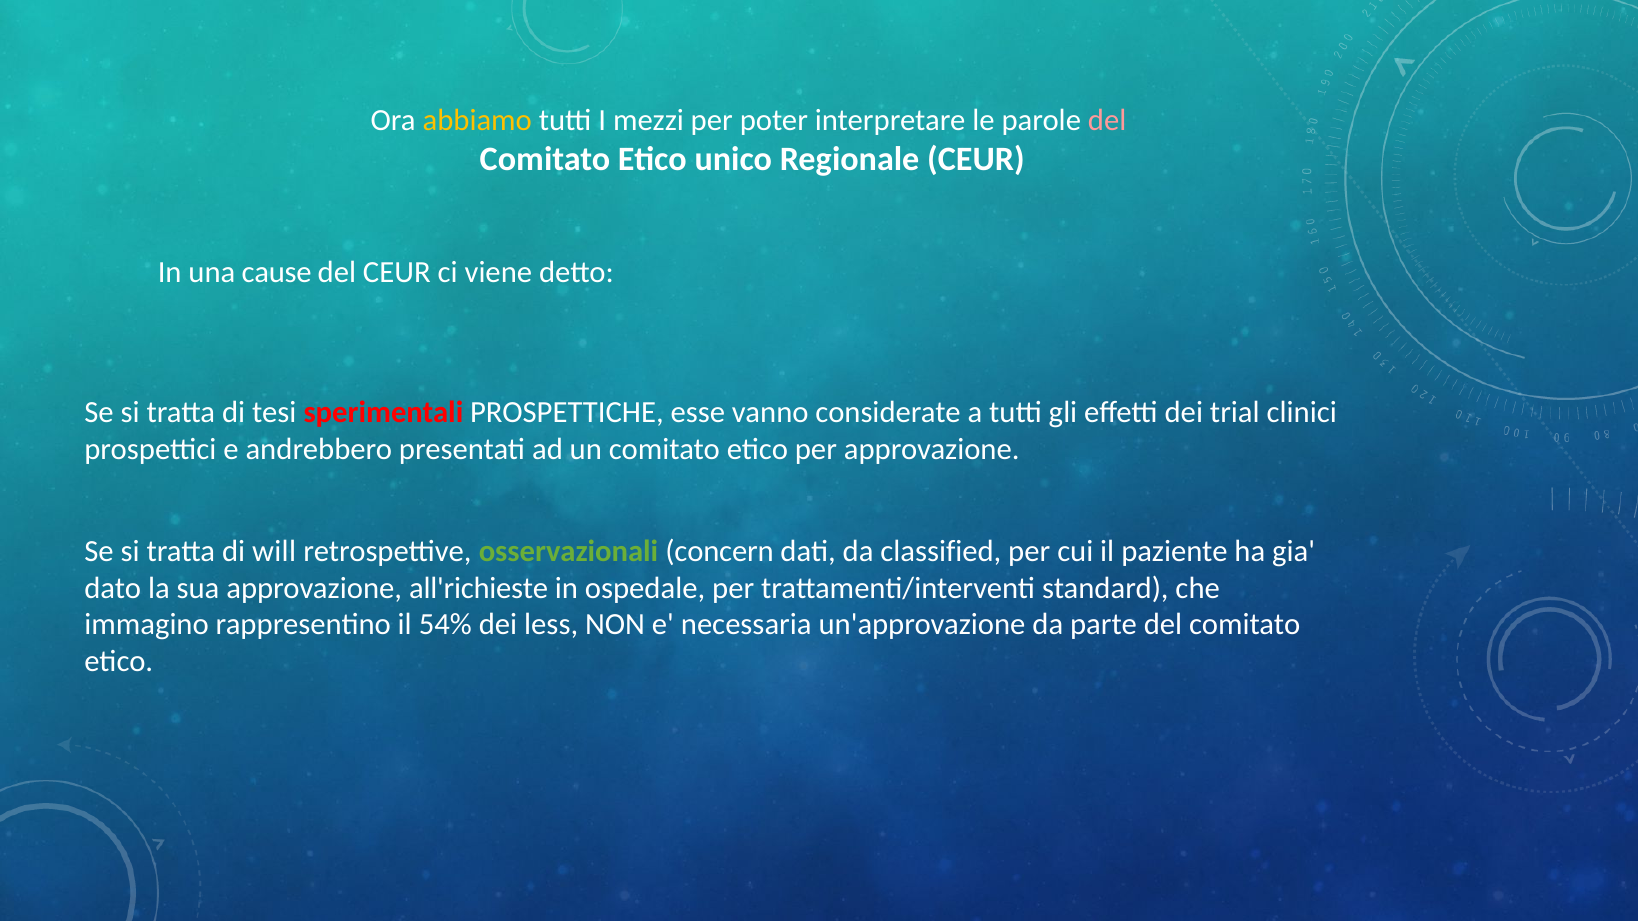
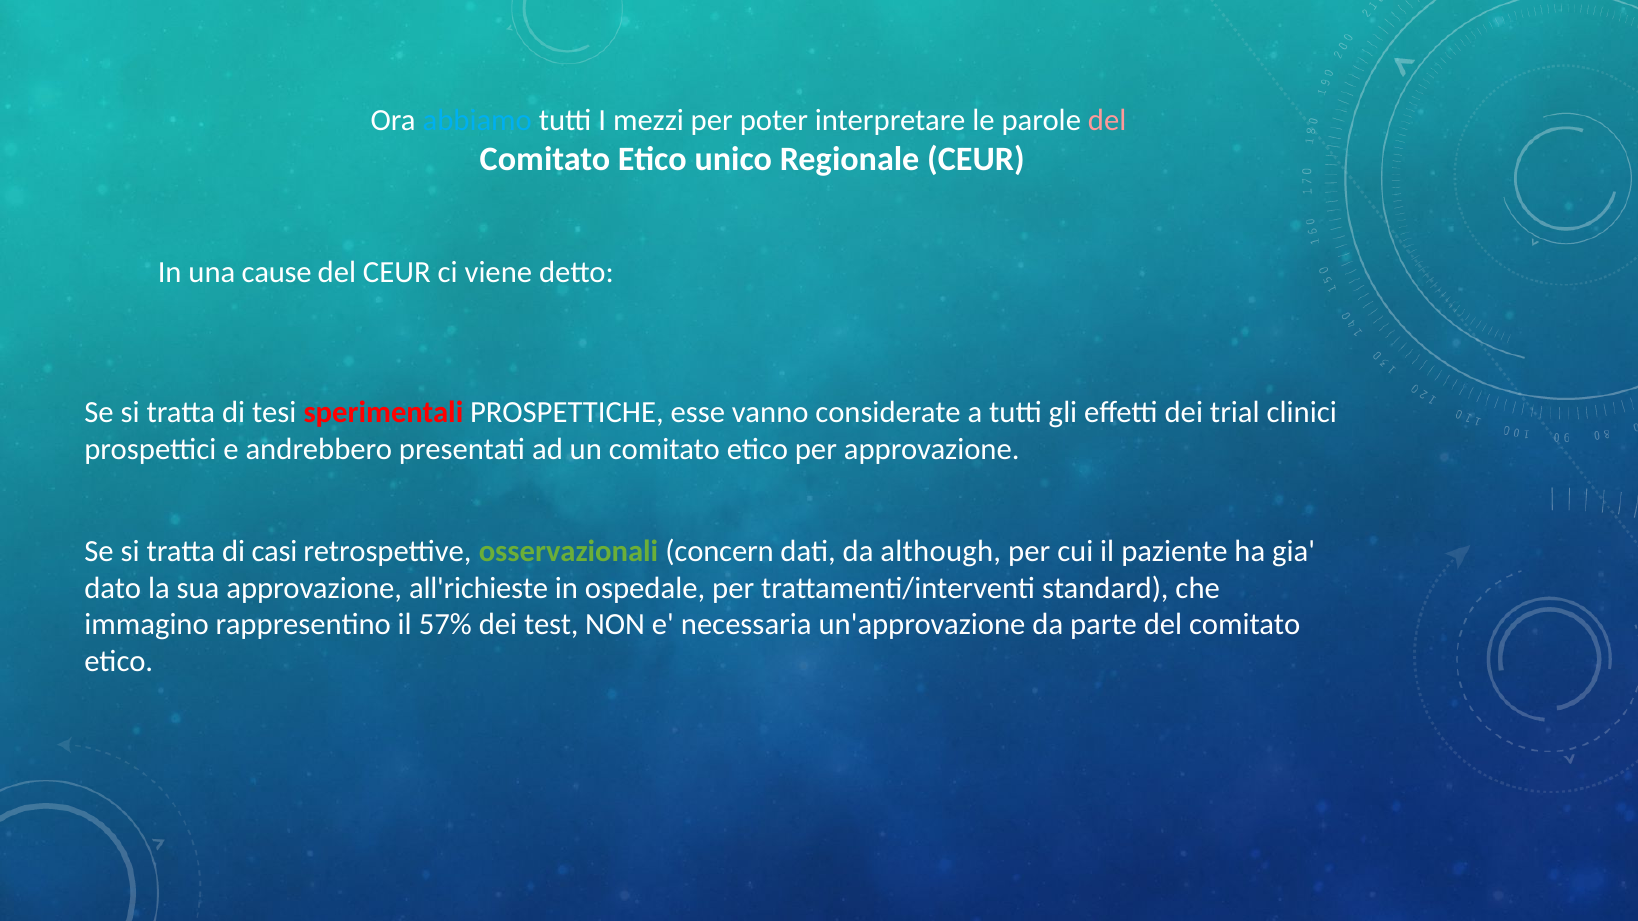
abbiamo colour: yellow -> light blue (477, 120)
will: will -> casi (274, 551)
classified: classified -> although (941, 551)
54%: 54% -> 57% (445, 625)
less: less -> test (551, 625)
